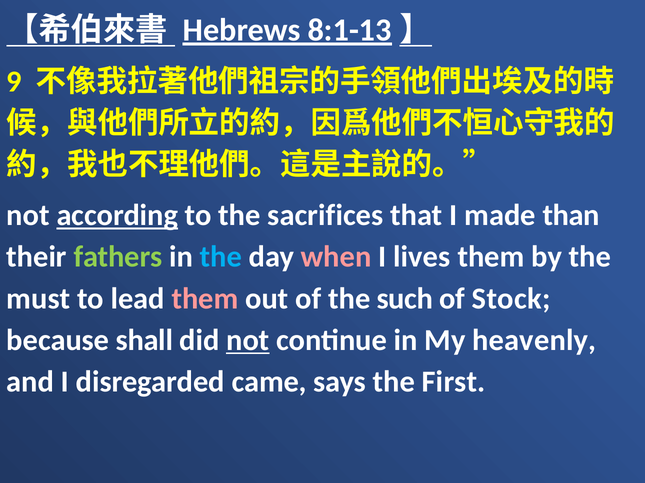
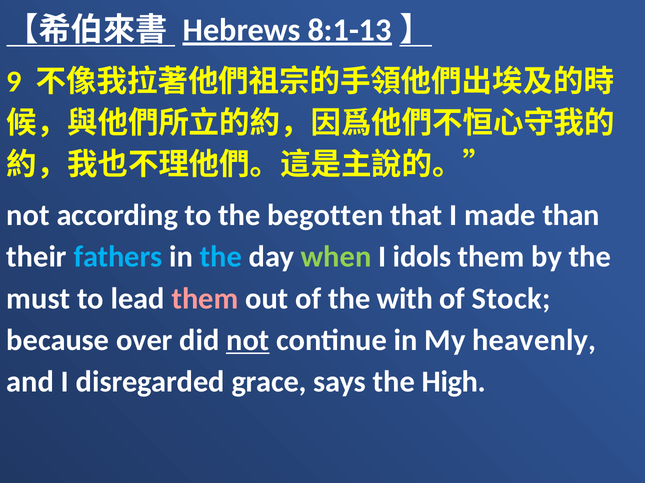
according underline: present -> none (117, 216)
sacrifices: sacrifices -> begotten (325, 216)
fathers colour: light green -> light blue (118, 257)
when colour: pink -> light green (336, 257)
lives: lives -> idols (422, 257)
such: such -> with (405, 299)
shall: shall -> over (144, 341)
came: came -> grace (269, 382)
First: First -> High (454, 382)
